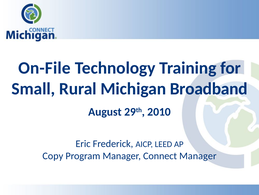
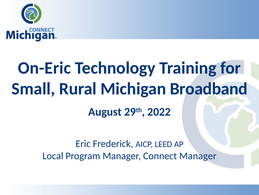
On-File: On-File -> On-Eric (44, 68)
2010: 2010 -> 2022 (159, 111)
Copy: Copy -> Local (53, 155)
